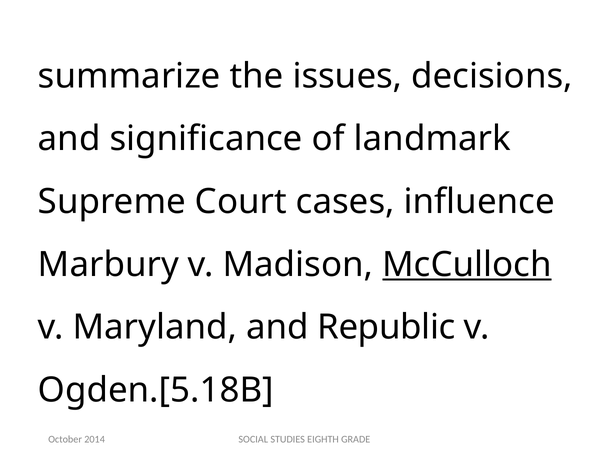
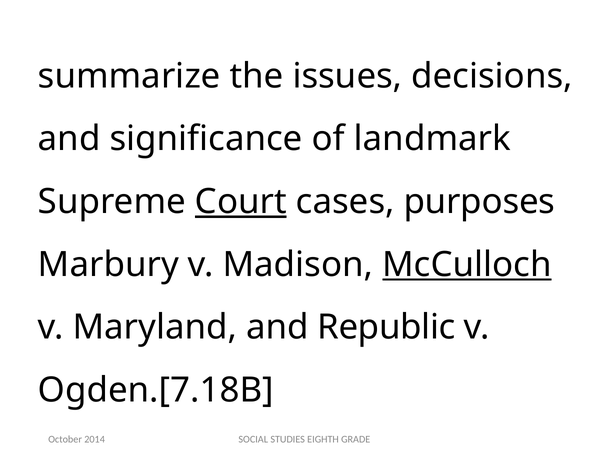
Court underline: none -> present (241, 202)
influence: influence -> purposes (479, 202)
Ogden.[5.18B: Ogden.[5.18B -> Ogden.[7.18B (156, 390)
